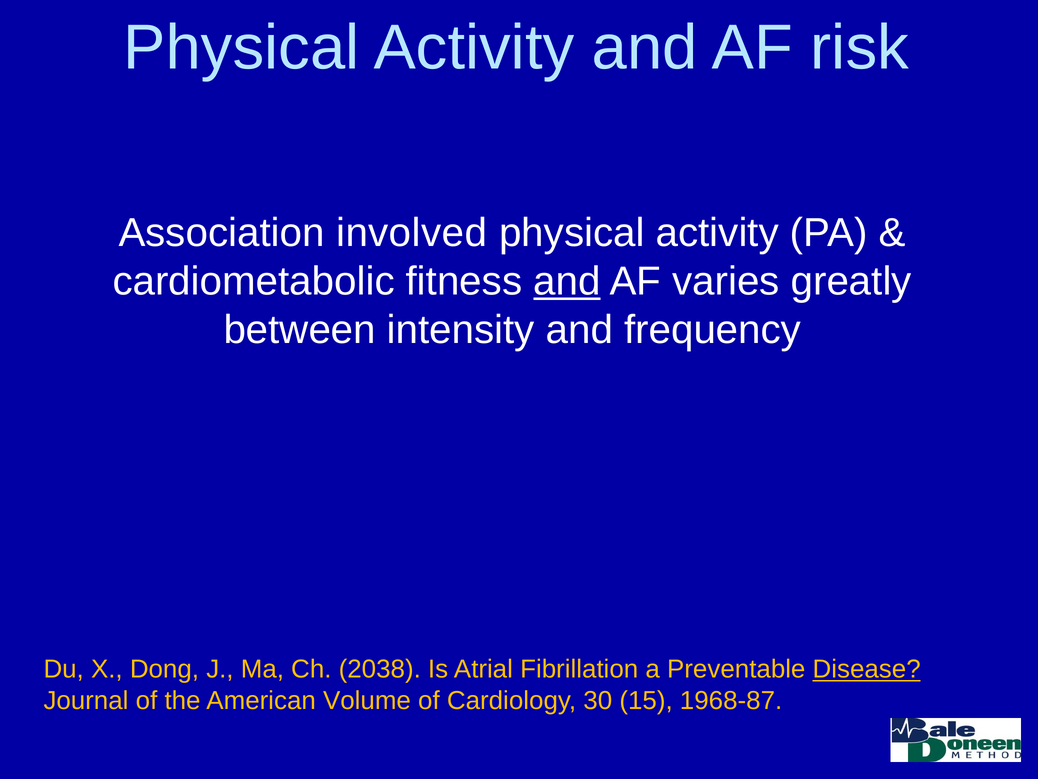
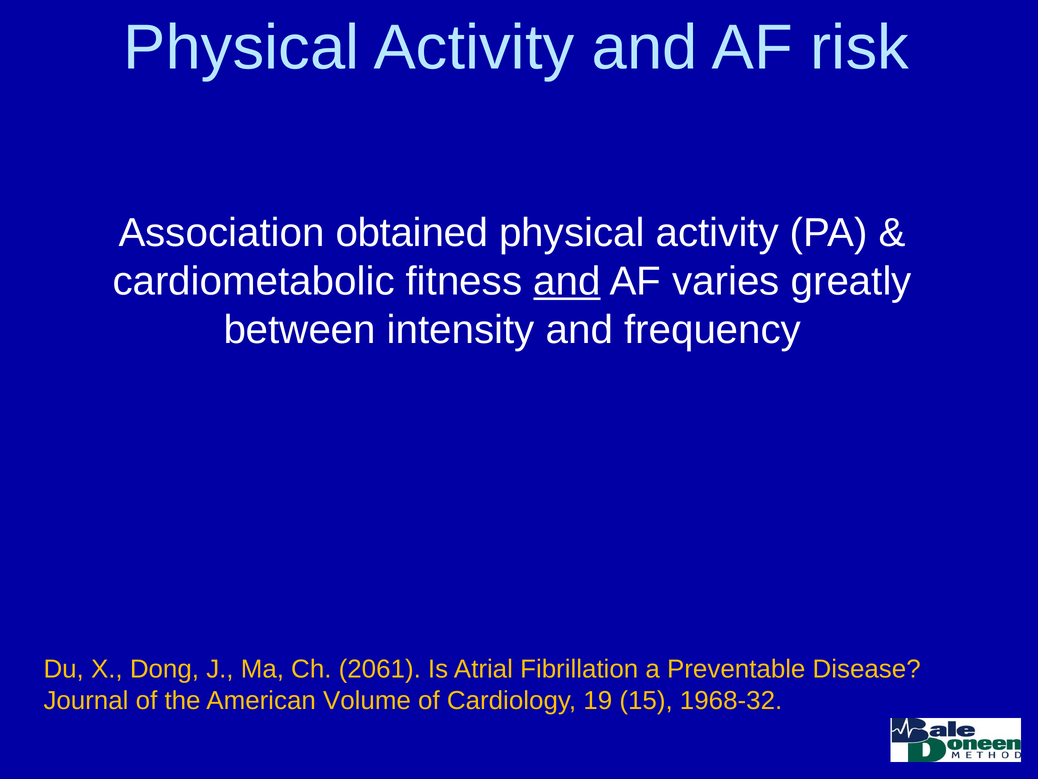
involved: involved -> obtained (412, 233)
2038: 2038 -> 2061 (380, 669)
Disease underline: present -> none (867, 669)
30: 30 -> 19 (598, 700)
1968-87: 1968-87 -> 1968-32 (731, 700)
